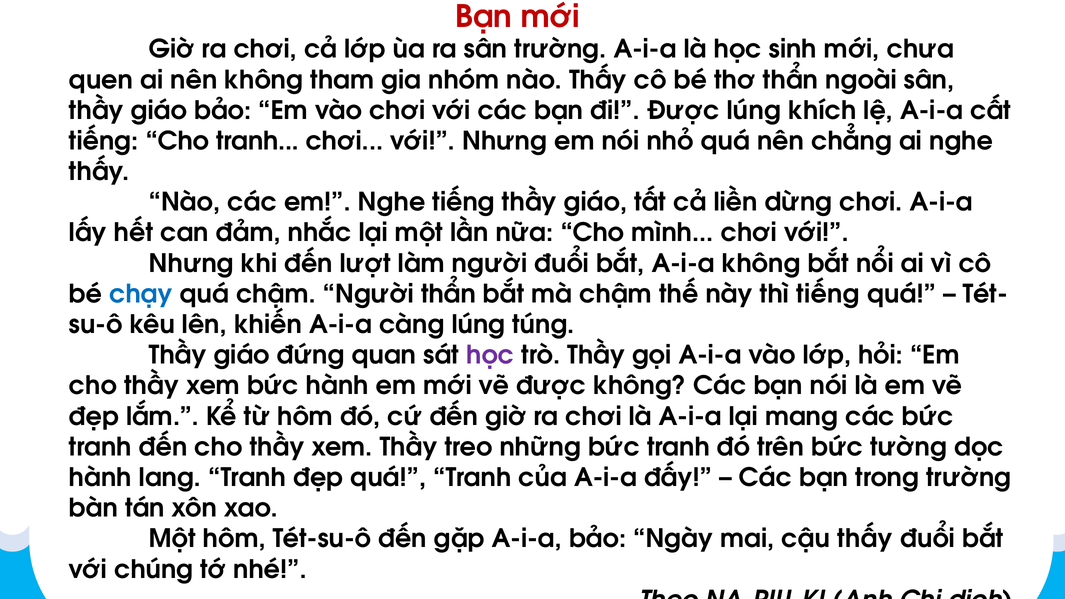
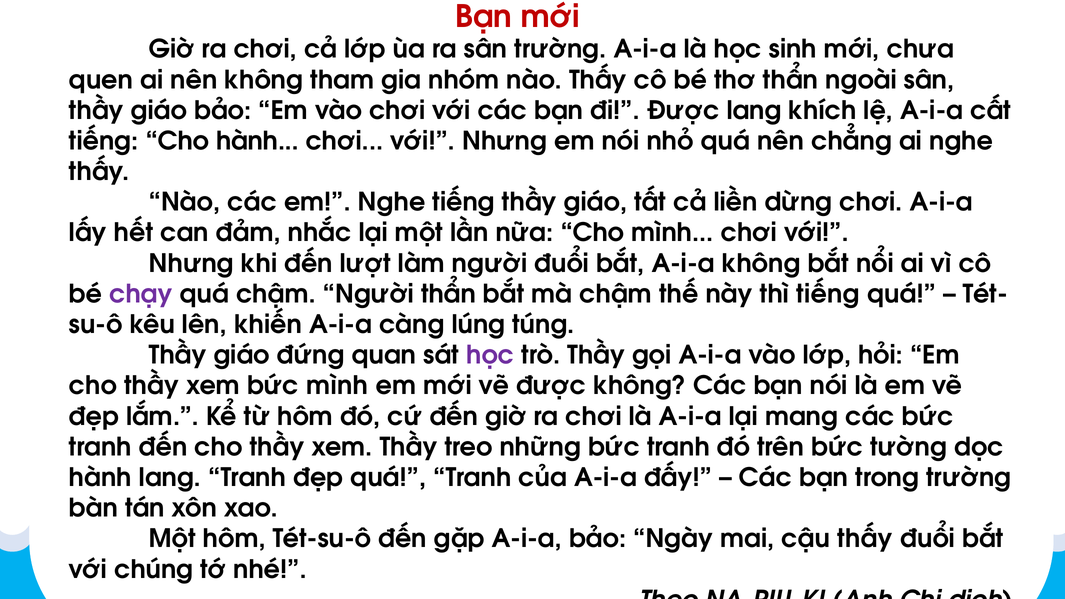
Được lúng: lúng -> lang (754, 111)
Cho tranh: tranh -> hành (258, 141)
chạy colour: blue -> purple (141, 294)
bức hành: hành -> mình (337, 386)
